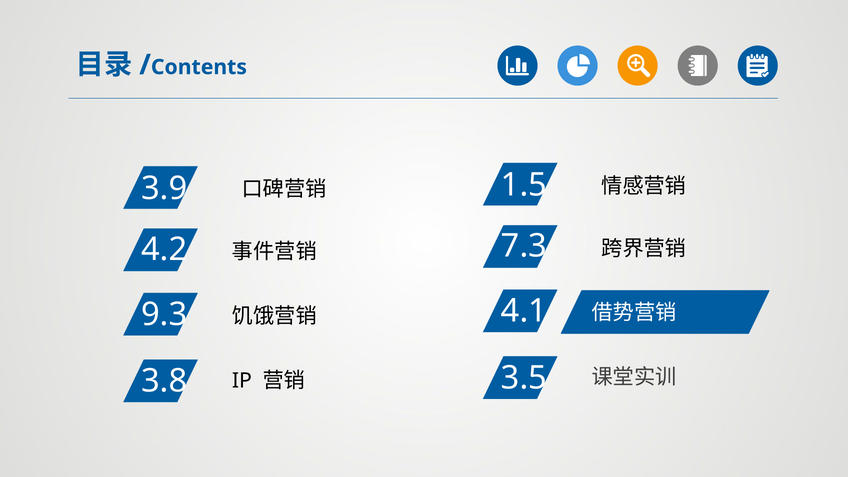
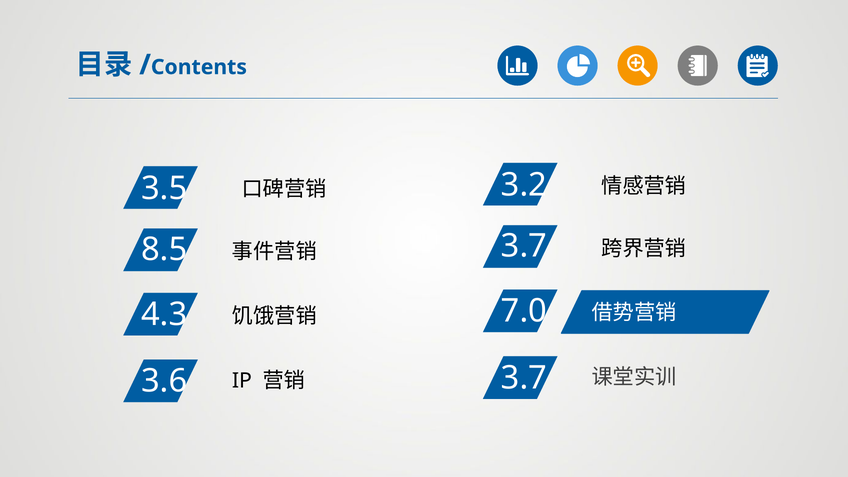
1.5: 1.5 -> 3.2 (524, 185)
3.9: 3.9 -> 3.5 (164, 188)
7.3: 7.3 -> 3.7 (524, 246)
4.2: 4.2 -> 8.5 (164, 249)
4.1: 4.1 -> 7.0 (524, 311)
9.3: 9.3 -> 4.3 (164, 314)
3.5: 3.5 -> 3.7 (524, 378)
3.8: 3.8 -> 3.6 (164, 381)
